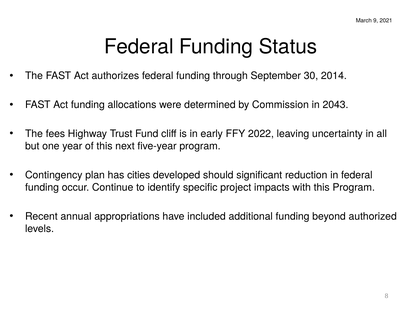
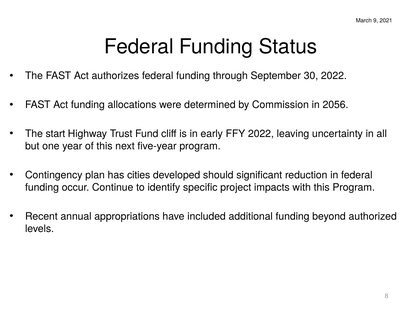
30 2014: 2014 -> 2022 (334, 76)
2043: 2043 -> 2056 (336, 105)
fees: fees -> start (55, 134)
